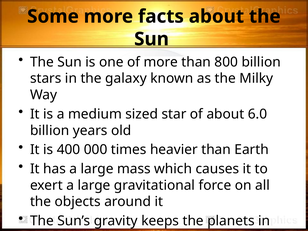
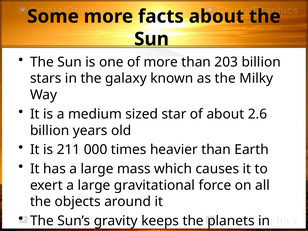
800: 800 -> 203 (226, 62)
6.0: 6.0 -> 2.6 (258, 114)
400: 400 -> 211 (69, 150)
